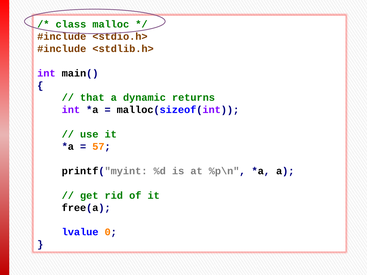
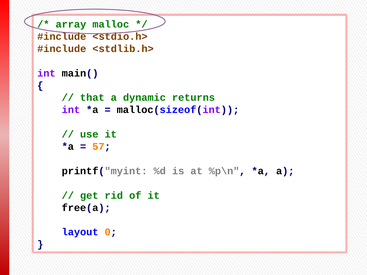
class: class -> array (71, 24)
lvalue: lvalue -> layout (80, 232)
